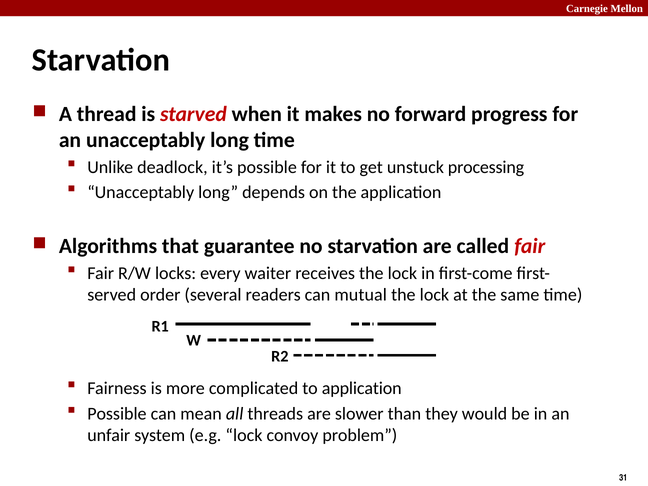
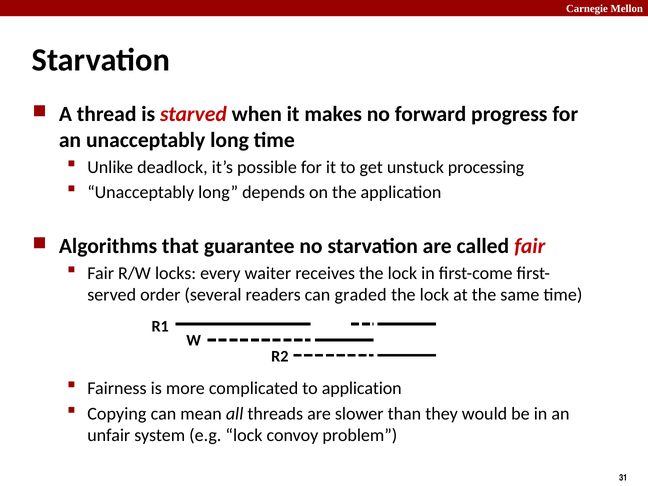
mutual: mutual -> graded (361, 295)
Possible: Possible -> Copying (117, 414)
